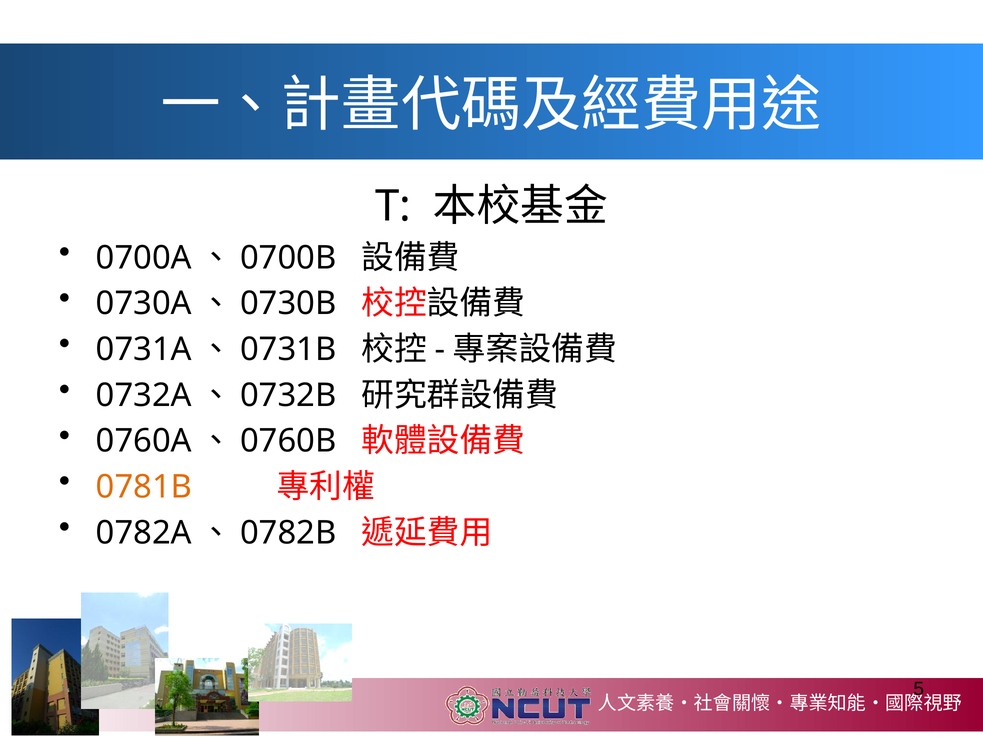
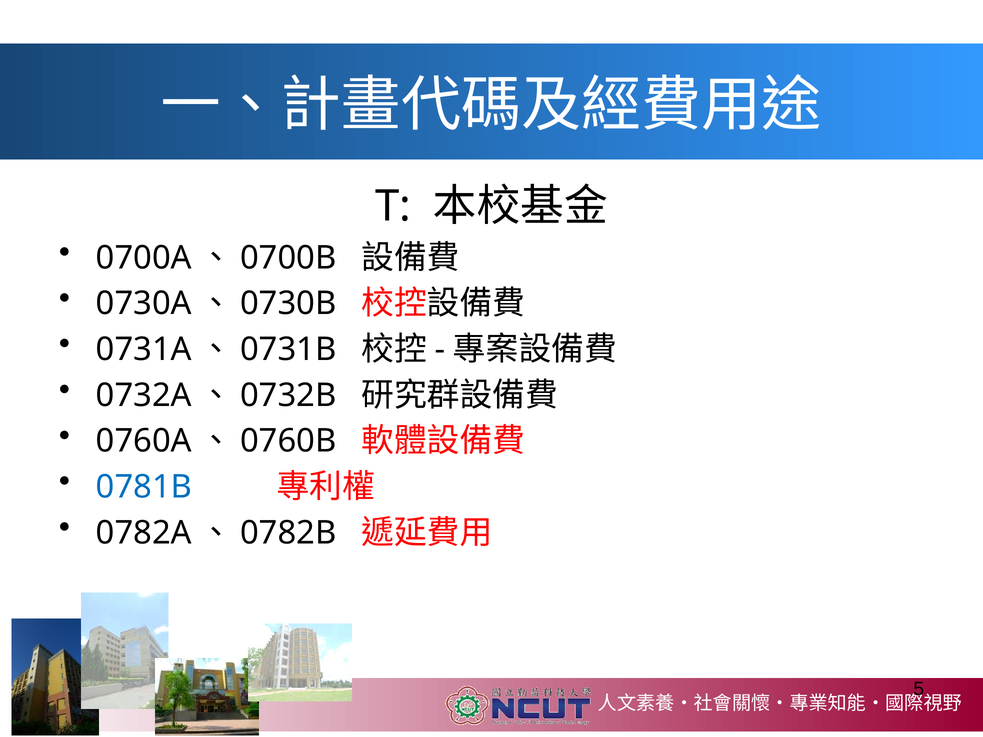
0781B colour: orange -> blue (144, 487)
